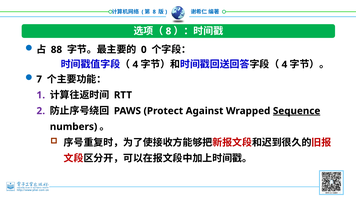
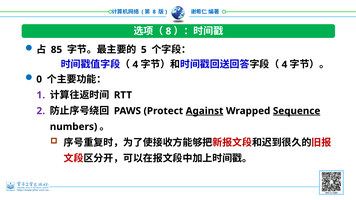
88: 88 -> 85 (56, 50)
0: 0 -> 5 (144, 50)
7: 7 -> 0 (39, 79)
Against underline: none -> present (205, 111)
